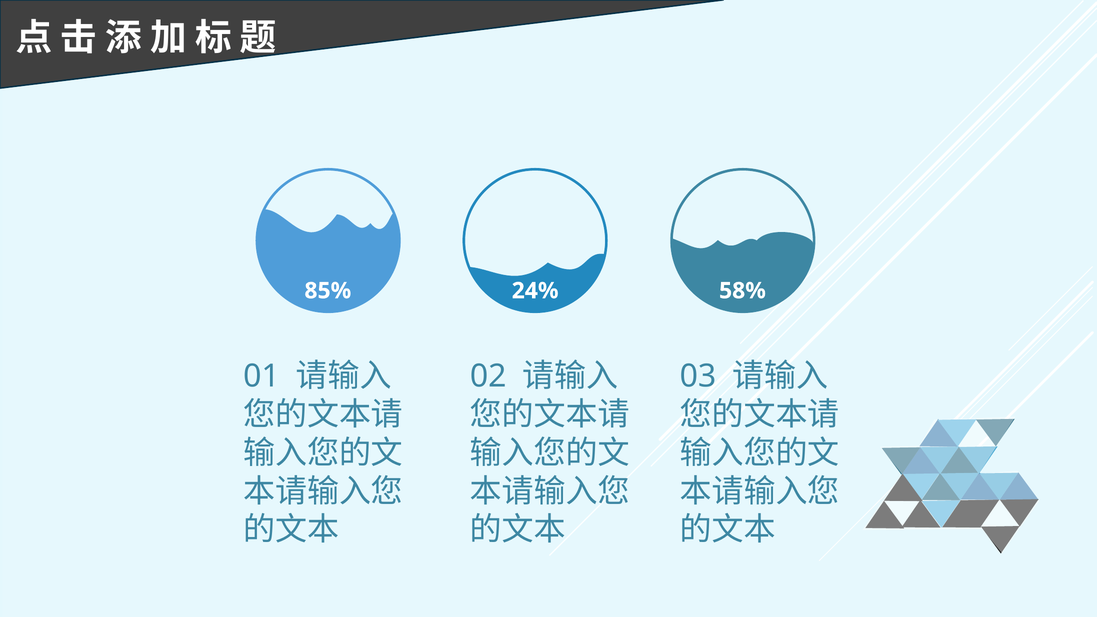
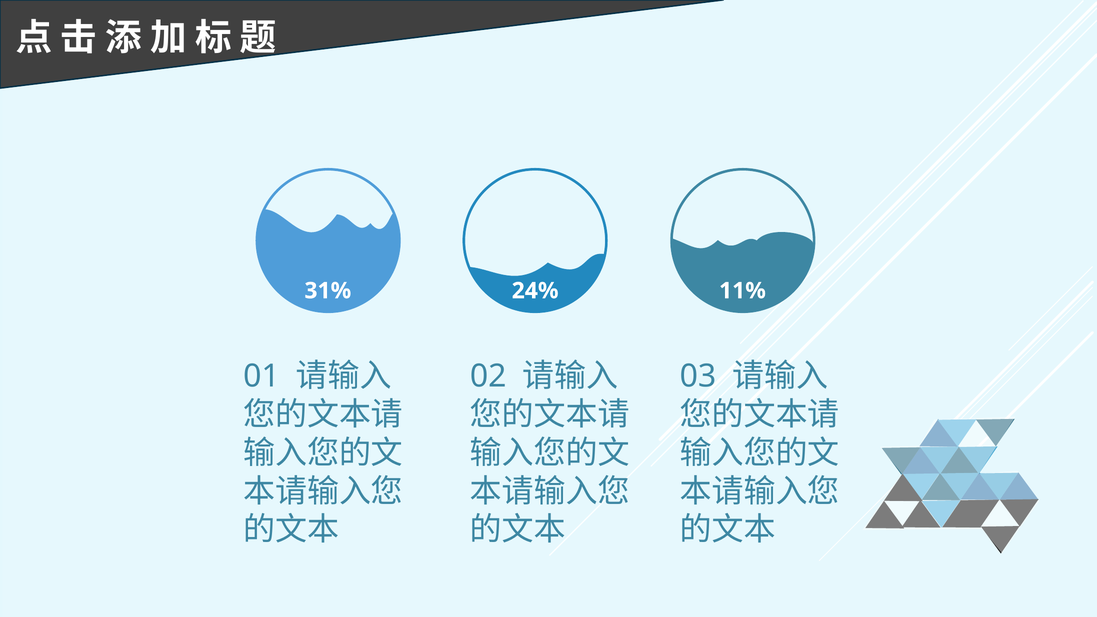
85%: 85% -> 31% (328, 291)
58%: 58% -> 11% (742, 291)
